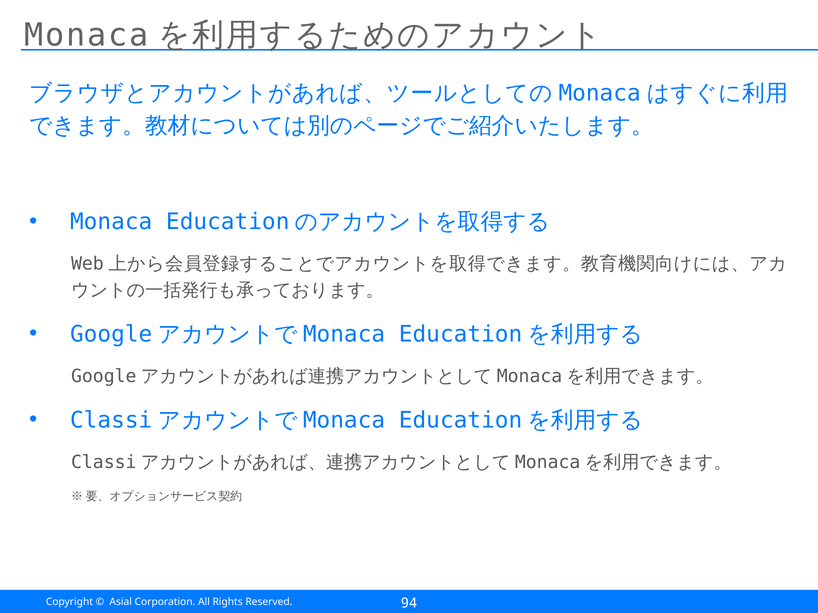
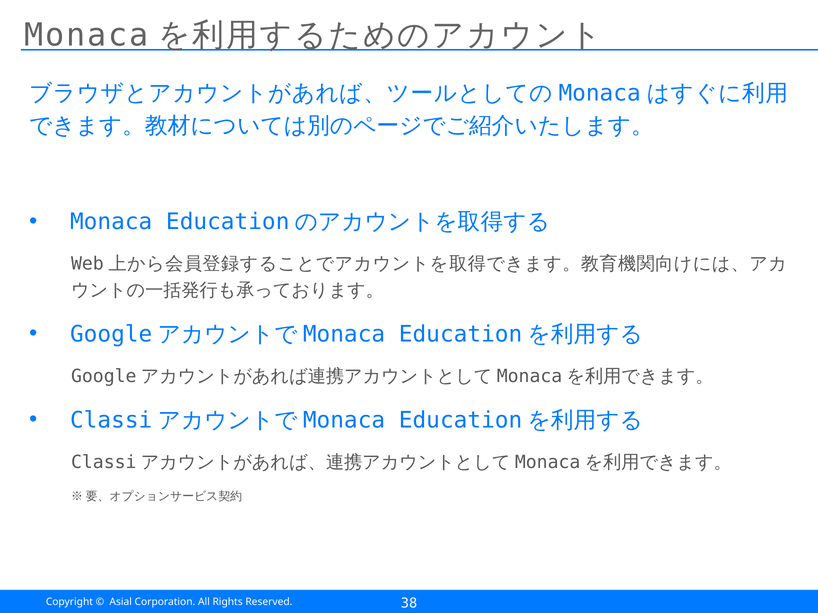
94: 94 -> 38 (409, 604)
